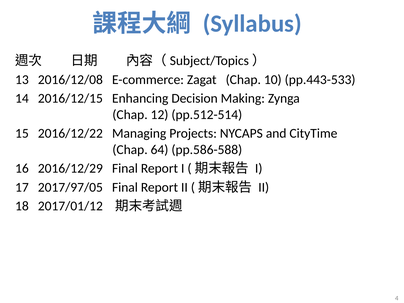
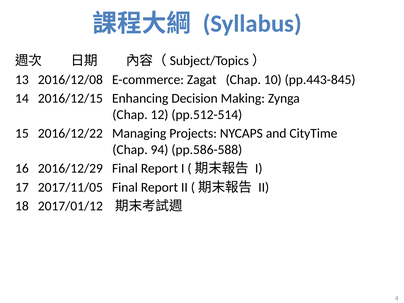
pp.443-533: pp.443-533 -> pp.443-845 (320, 80)
64: 64 -> 94 (160, 150)
2017/97/05: 2017/97/05 -> 2017/11/05 (70, 187)
